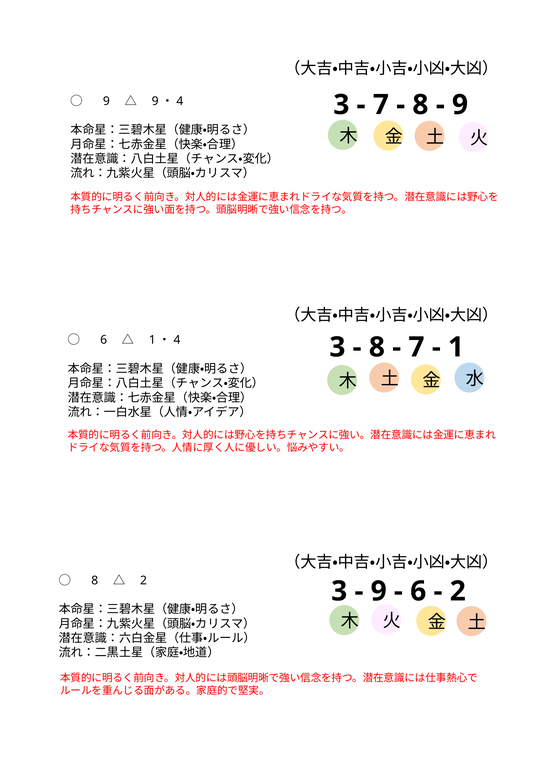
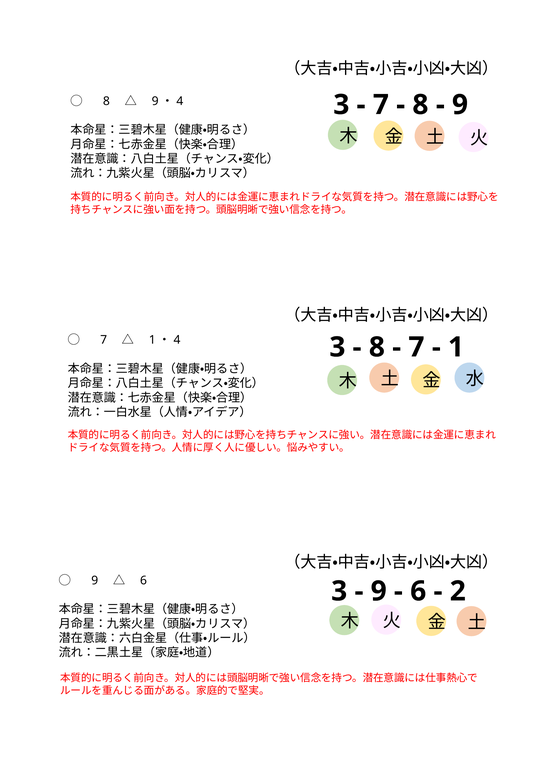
9: 9 -> 8 (106, 101)
6: 6 -> 7 (104, 340)
8: 8 -> 9 (95, 580)
2: 2 -> 6 (144, 580)
